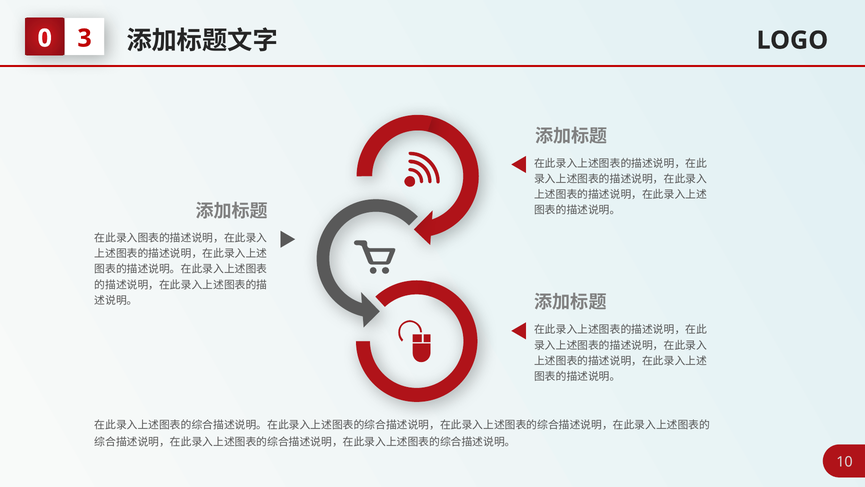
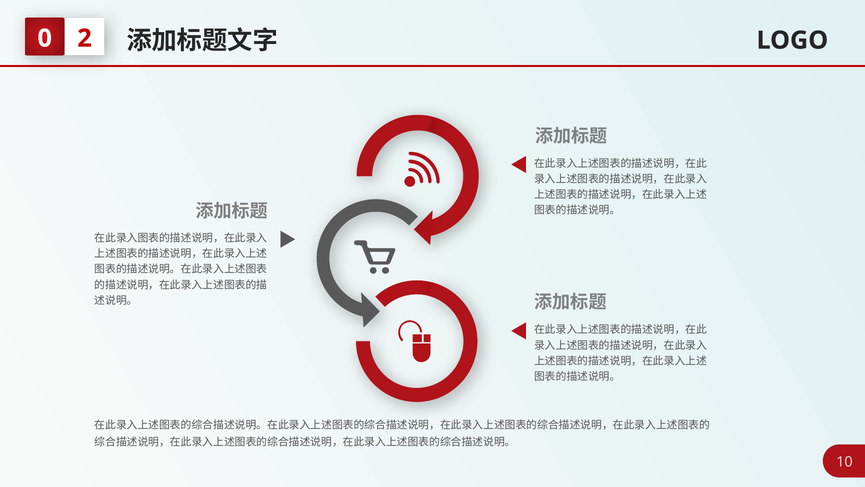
3: 3 -> 2 (85, 38)
